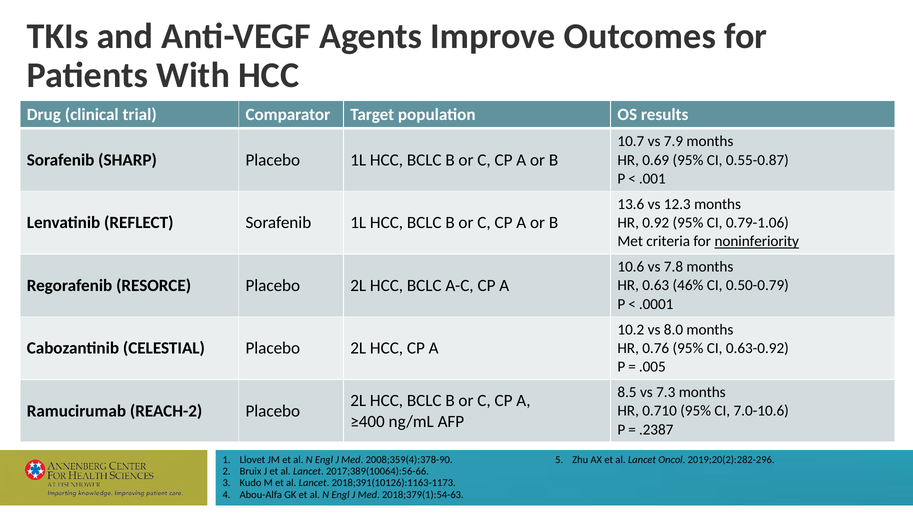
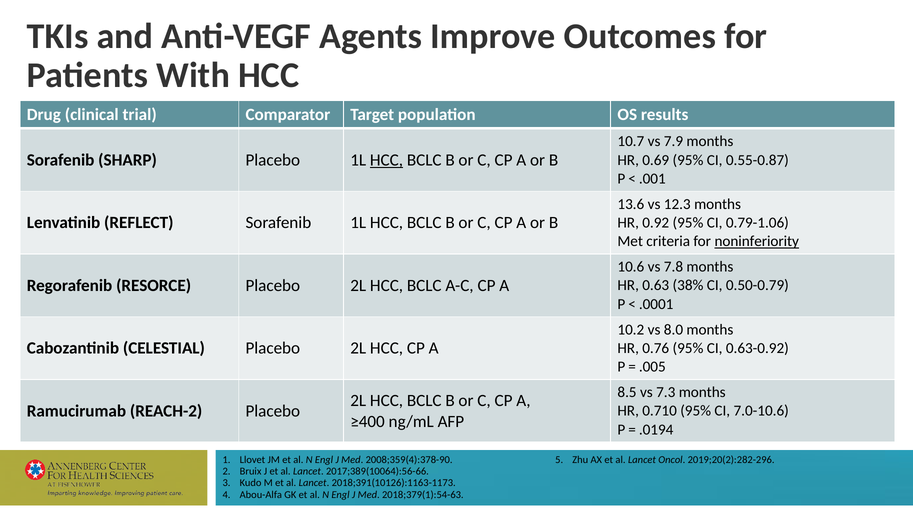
HCC underline: none -> present (386, 160)
46%: 46% -> 38% (688, 285)
.2387: .2387 -> .0194 (656, 429)
